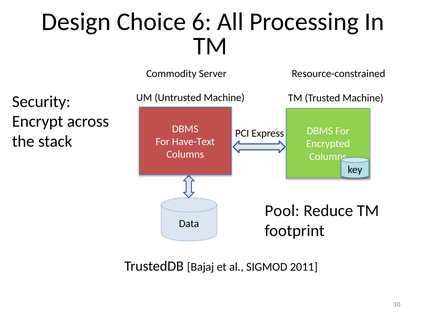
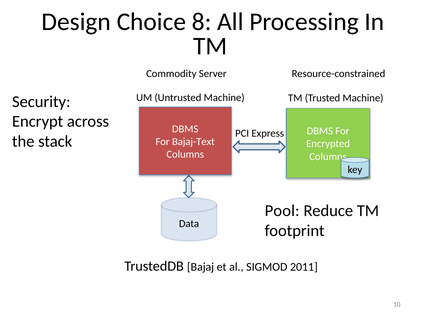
6: 6 -> 8 (202, 22)
Have-Text: Have-Text -> Bajaj-Text (193, 142)
